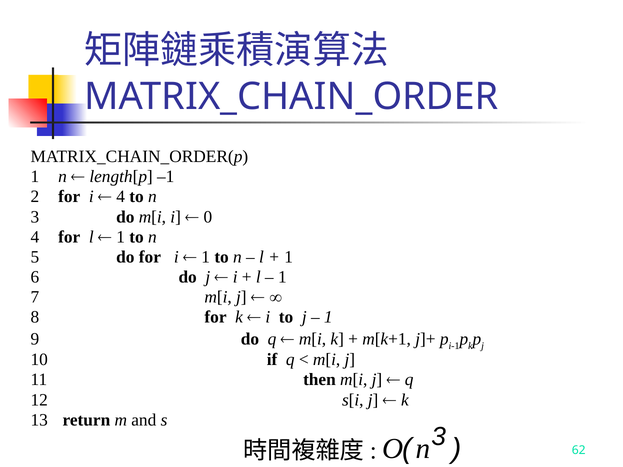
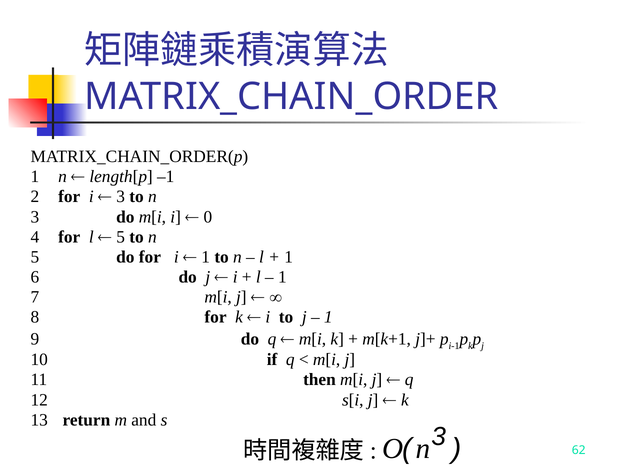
4: 4 -> 3 (121, 197)
1: 1 -> 5 (121, 237)
